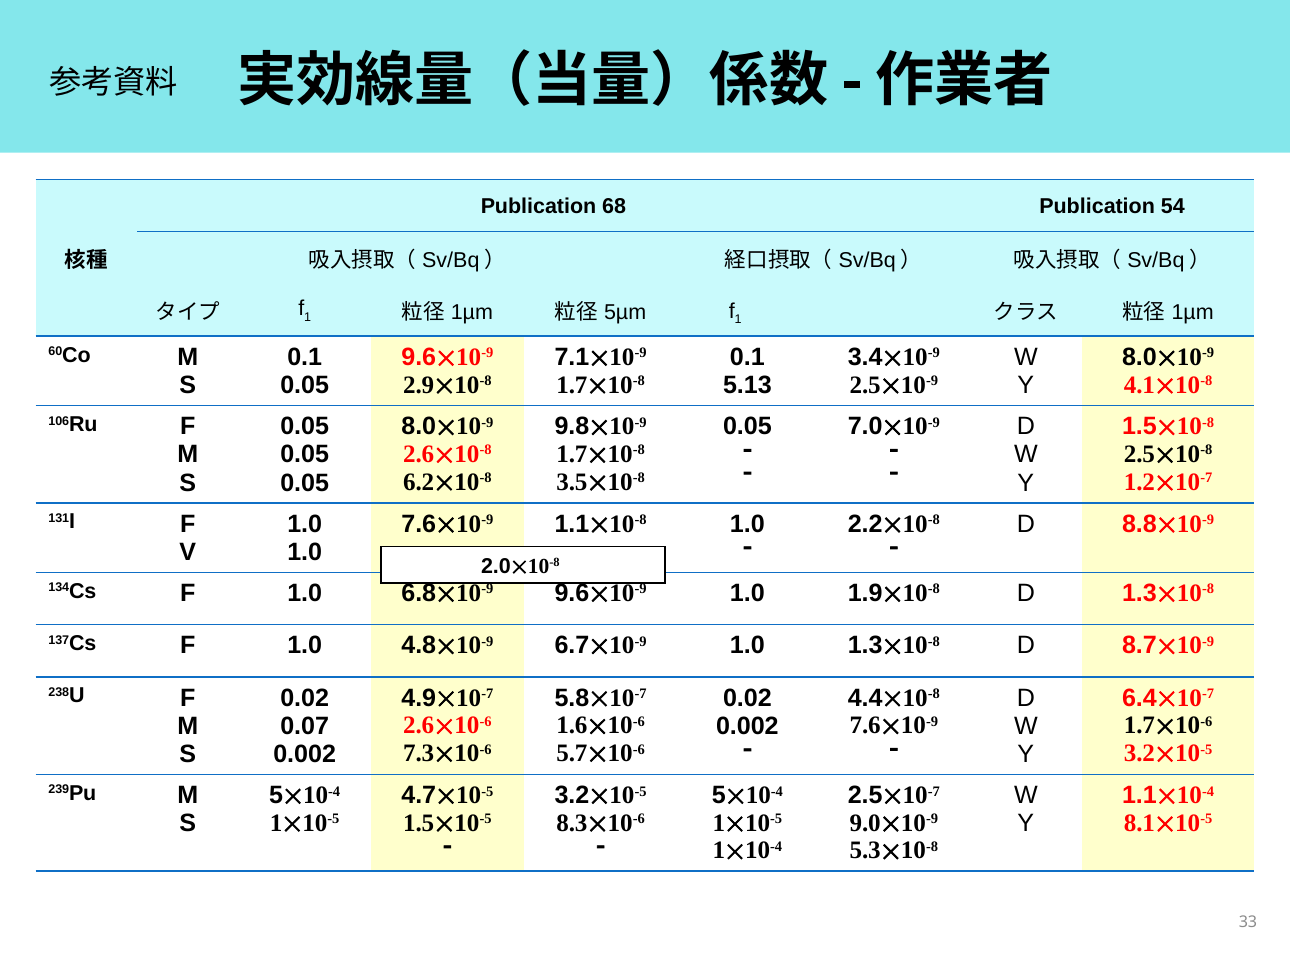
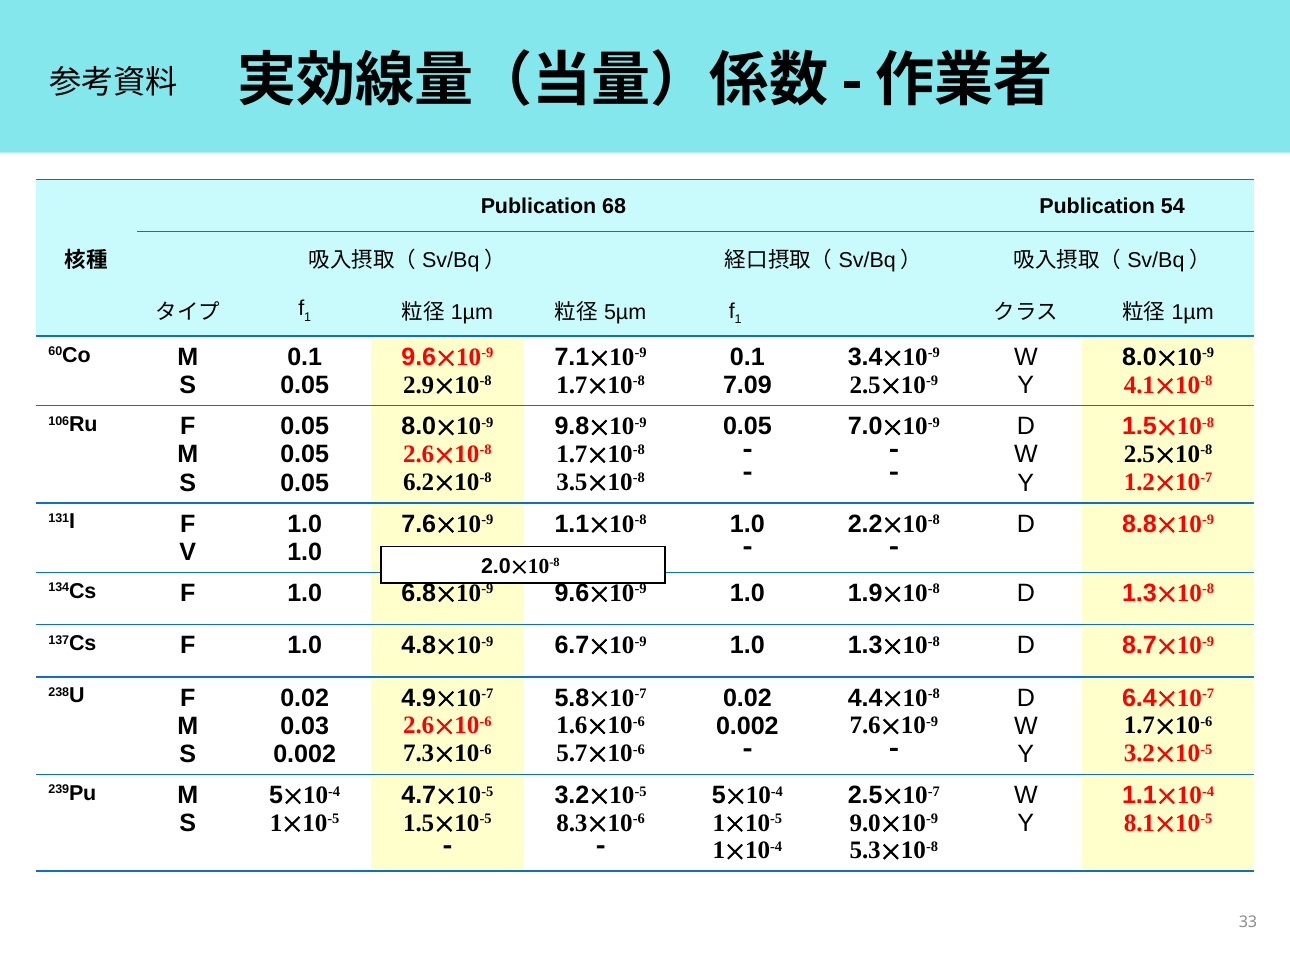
5.13: 5.13 -> 7.09 (747, 386)
0.07: 0.07 -> 0.03 (305, 726)
